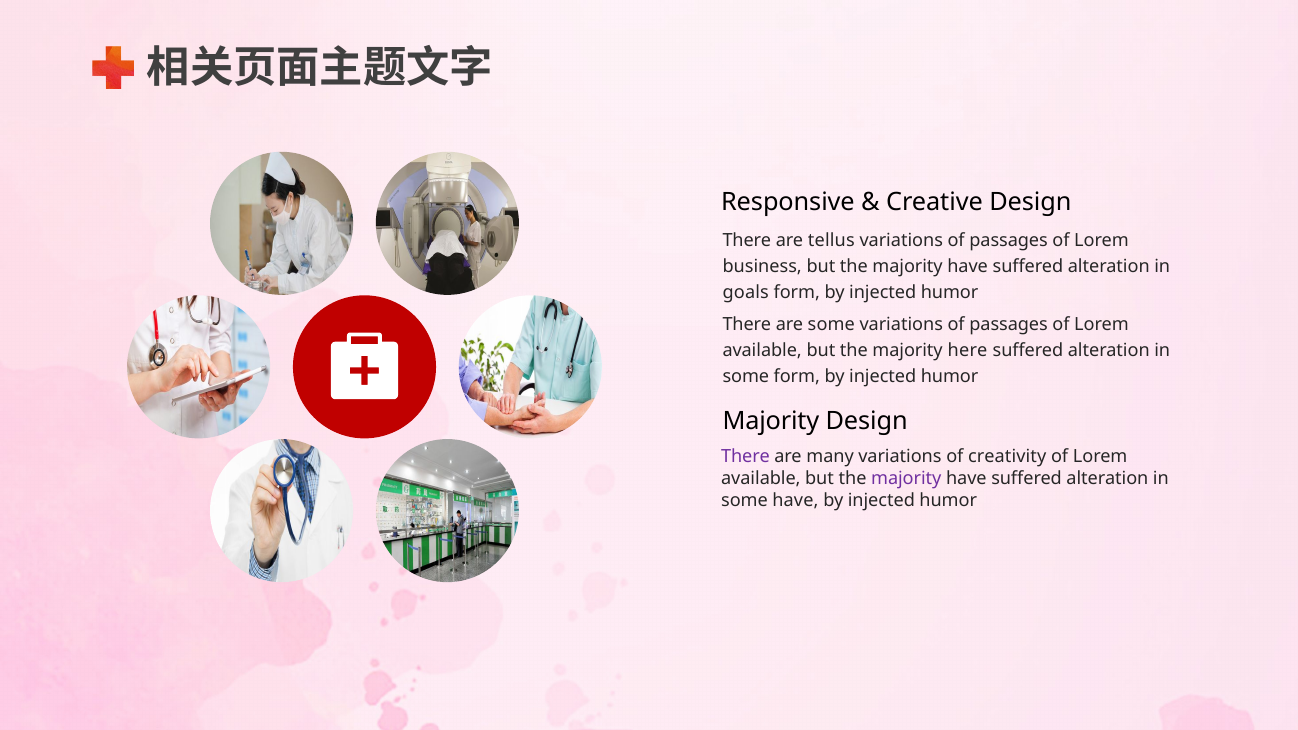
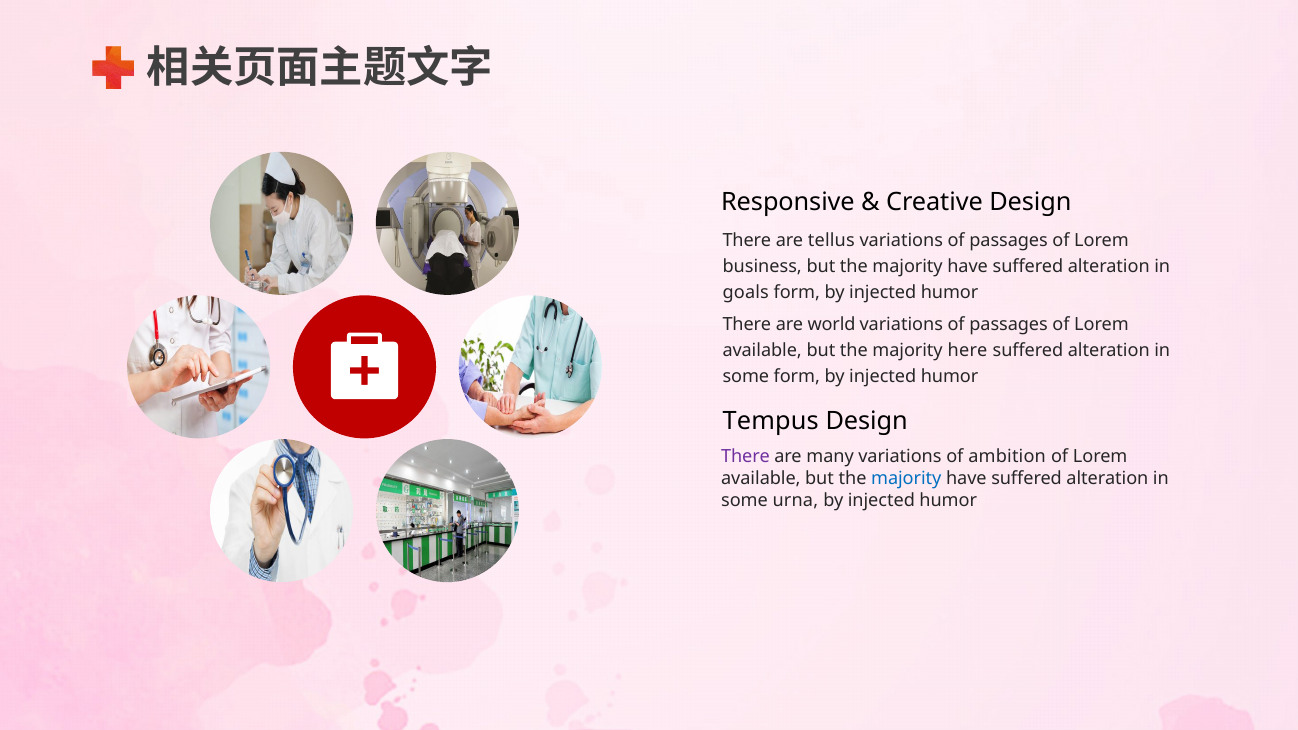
are some: some -> world (832, 325)
Majority: Majority -> Tempus (771, 421)
creativity: creativity -> ambition (1007, 457)
majority colour: purple -> blue (906, 479)
some have: have -> urna (795, 500)
